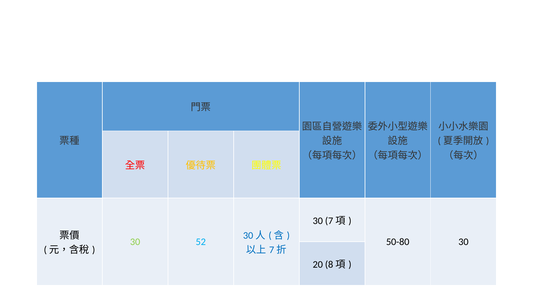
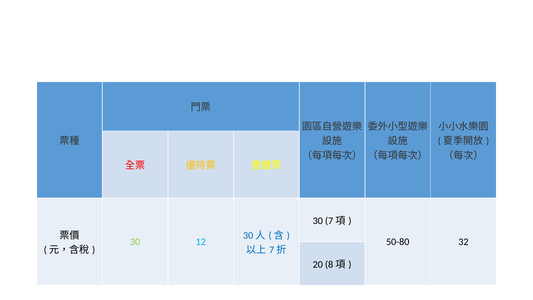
52: 52 -> 12 (201, 242)
50-80 30: 30 -> 32 (463, 242)
